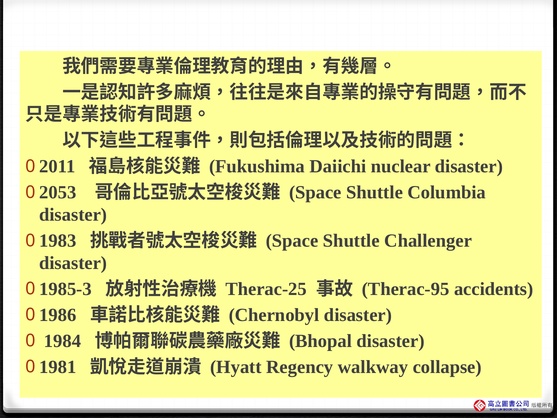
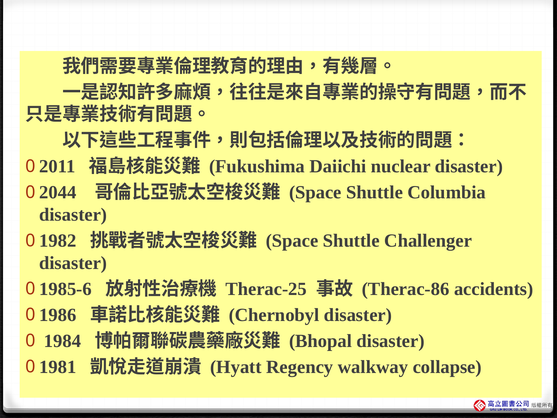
2053: 2053 -> 2044 (58, 192)
1983: 1983 -> 1982 (58, 241)
1985-3: 1985-3 -> 1985-6 (66, 289)
Therac-95: Therac-95 -> Therac-86 (406, 289)
